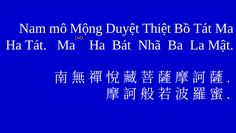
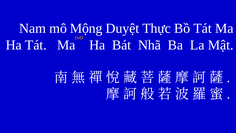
Thiệt: Thiệt -> Thực (157, 28)
